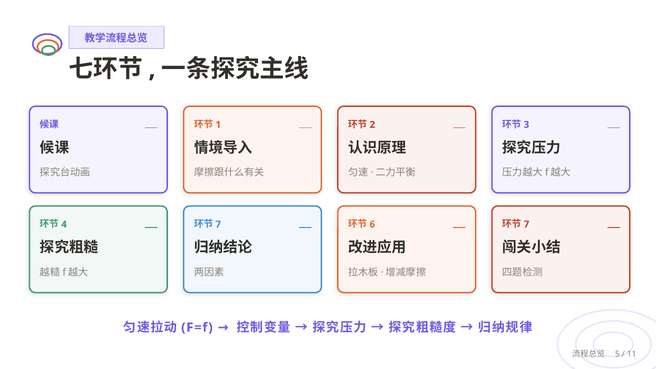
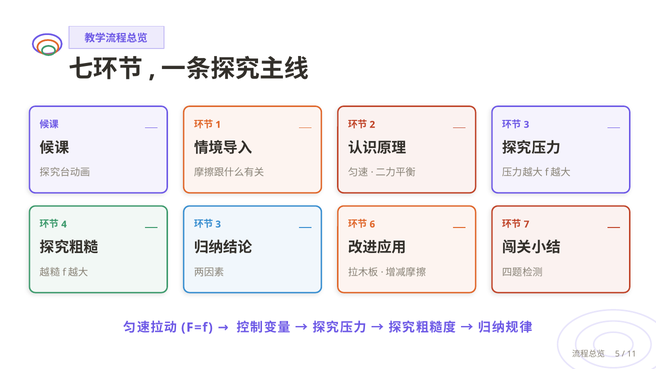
7: 7 -> 3 (218, 224)
